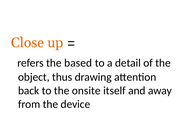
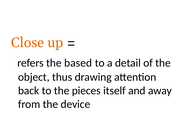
onsite: onsite -> pieces (86, 90)
